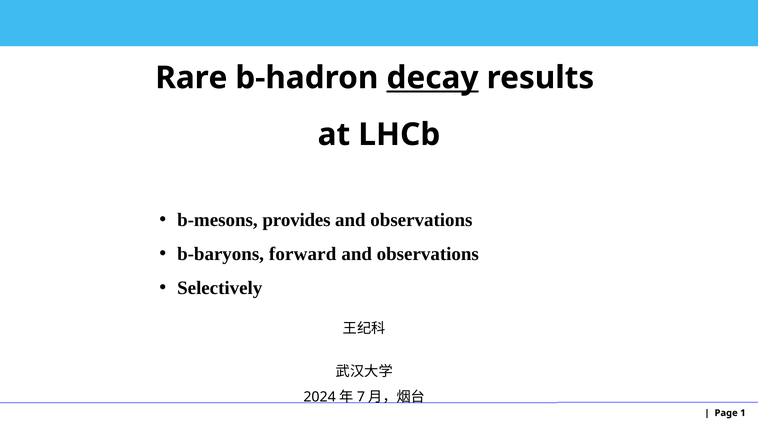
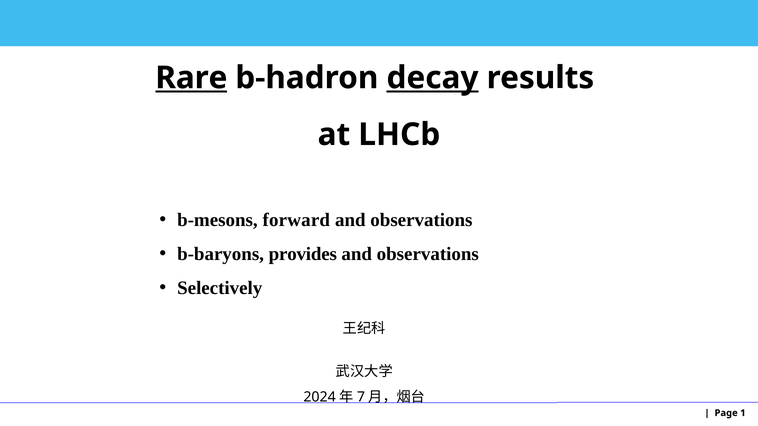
Rare underline: none -> present (191, 78)
provides: provides -> forward (296, 220)
forward: forward -> provides (303, 254)
